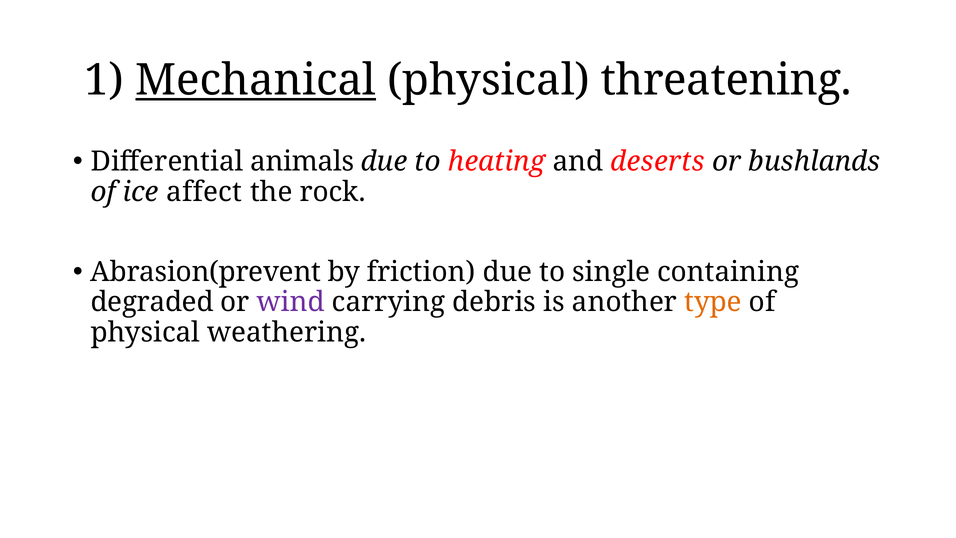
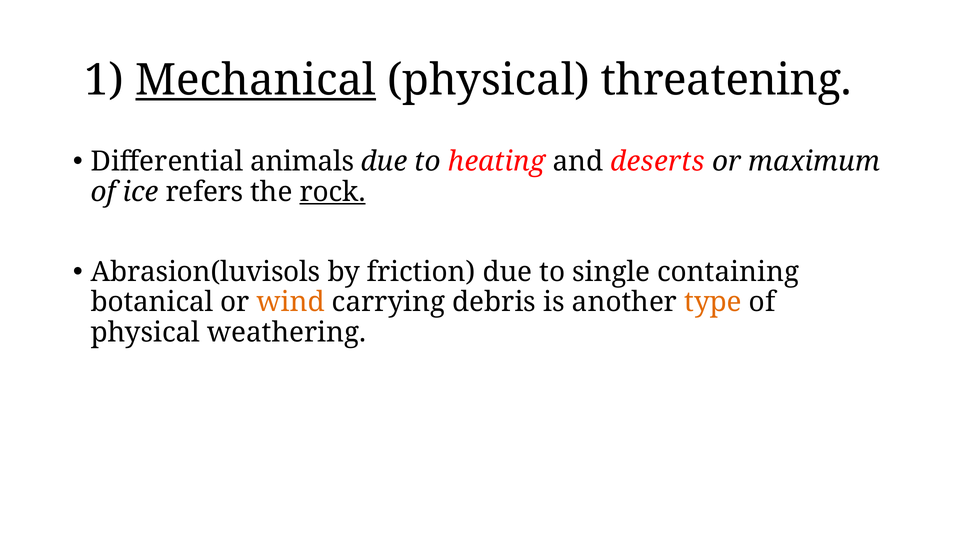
bushlands: bushlands -> maximum (814, 162)
affect: affect -> refers (204, 192)
rock underline: none -> present (333, 192)
Abrasion(prevent: Abrasion(prevent -> Abrasion(luvisols (206, 272)
degraded: degraded -> botanical (152, 302)
wind colour: purple -> orange (291, 302)
